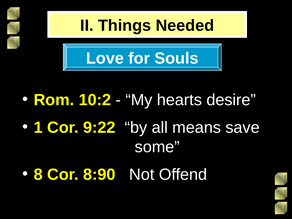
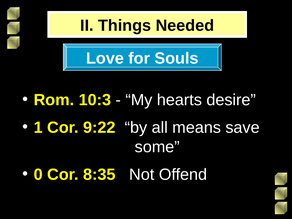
10:2: 10:2 -> 10:3 (95, 100)
8: 8 -> 0 (38, 175)
8:90: 8:90 -> 8:35 (99, 175)
